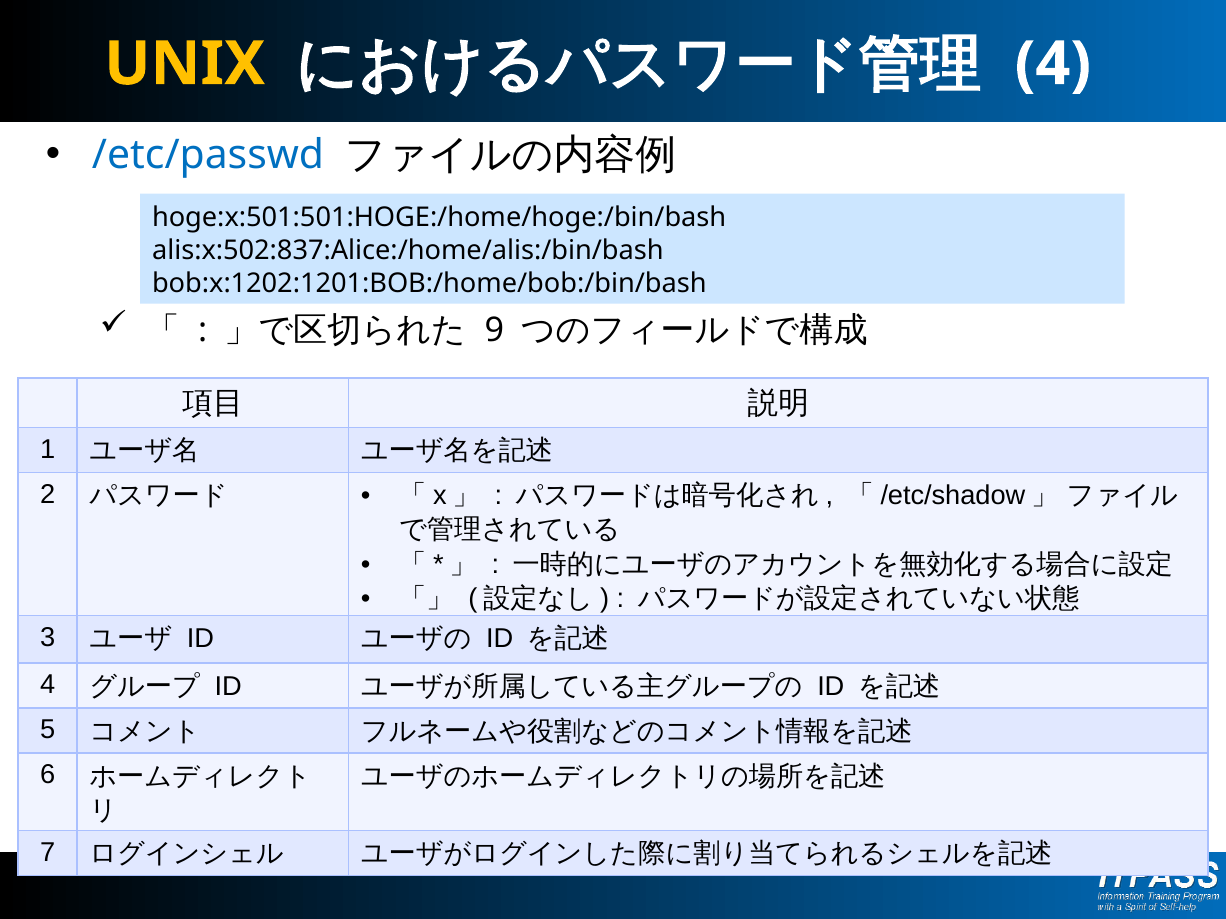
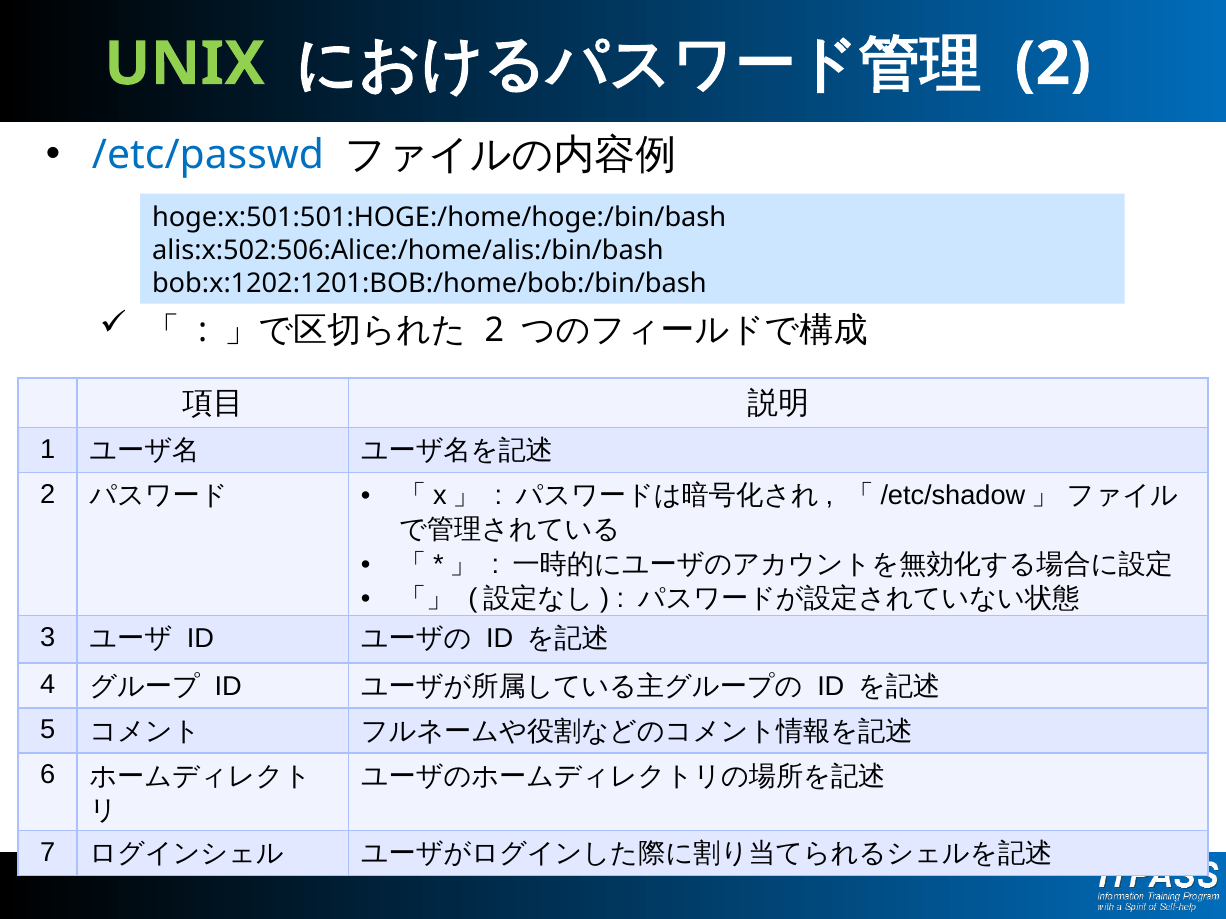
UNIX colour: yellow -> light green (185, 64)
4: 4 -> 2 (1053, 64)
alis:x:502:837:Alice:/home/alis:/bin/bash: alis:x:502:837:Alice:/home/alis:/bin/bash -> alis:x:502:506:Alice:/home/alis:/bin/bash (408, 251)
9: 9 -> 2 (494, 331)
